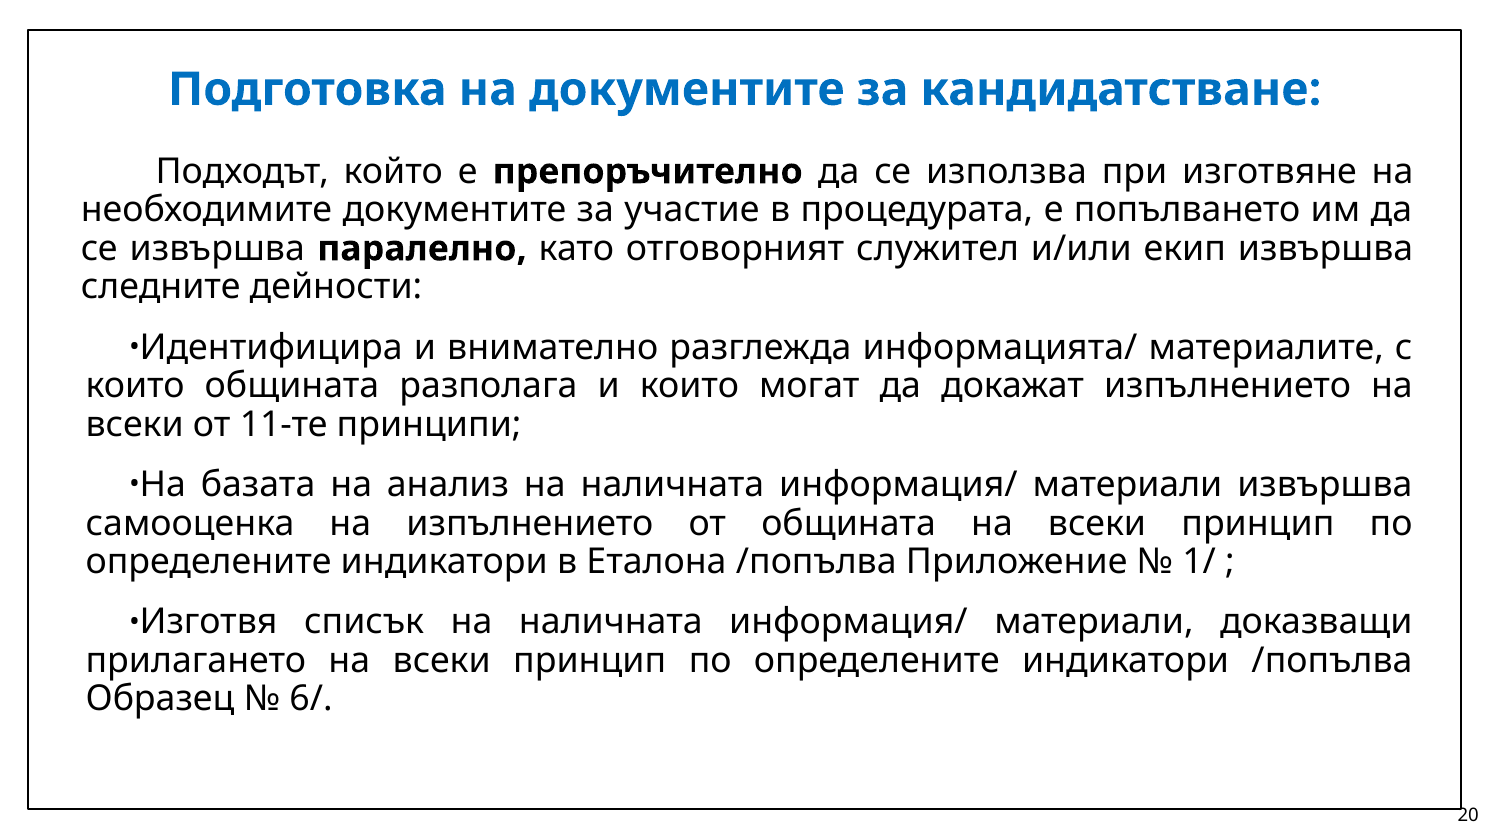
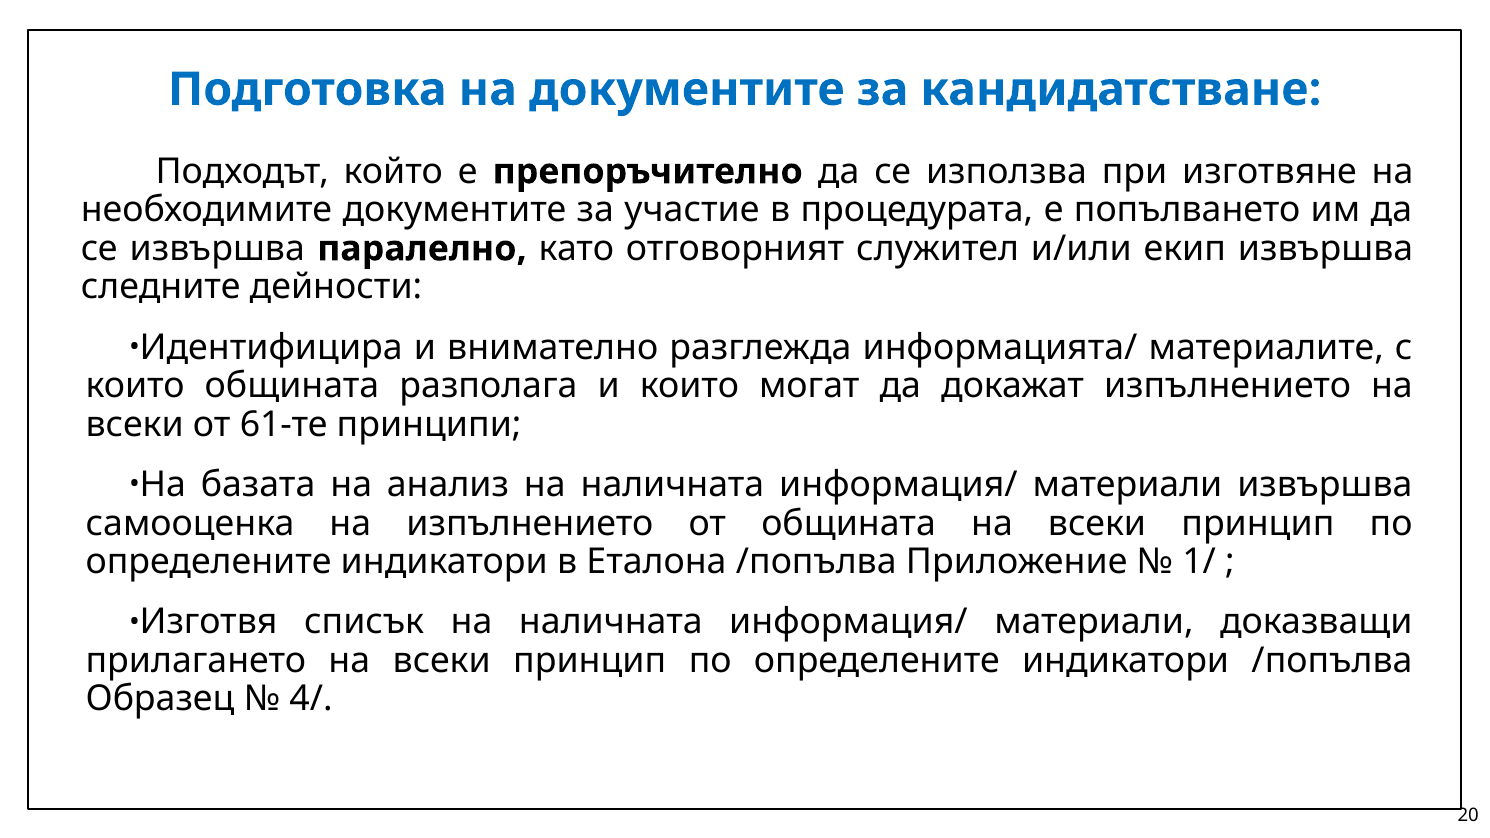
11-те: 11-те -> 61-те (284, 425)
6/: 6/ -> 4/ (311, 699)
